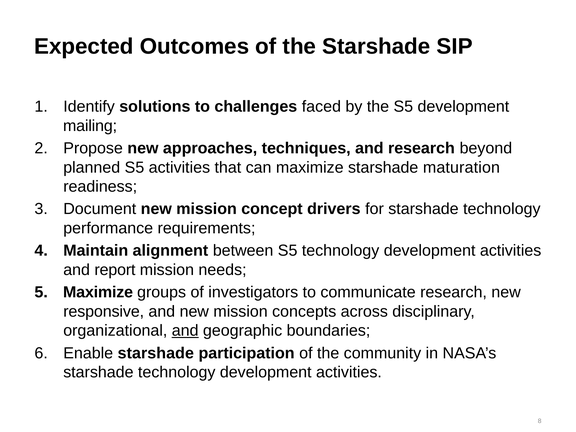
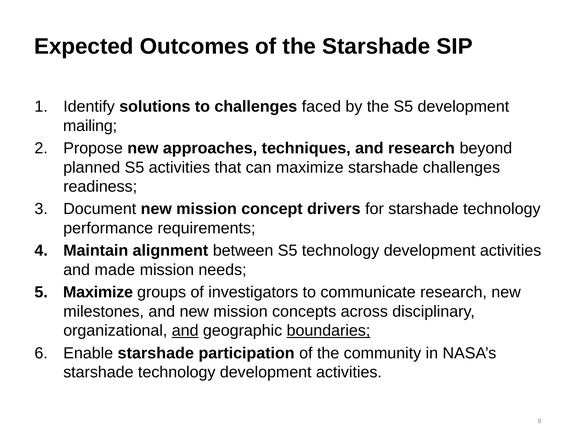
starshade maturation: maturation -> challenges (461, 167)
report: report -> made (115, 270)
responsive: responsive -> milestones (104, 311)
boundaries underline: none -> present (328, 331)
